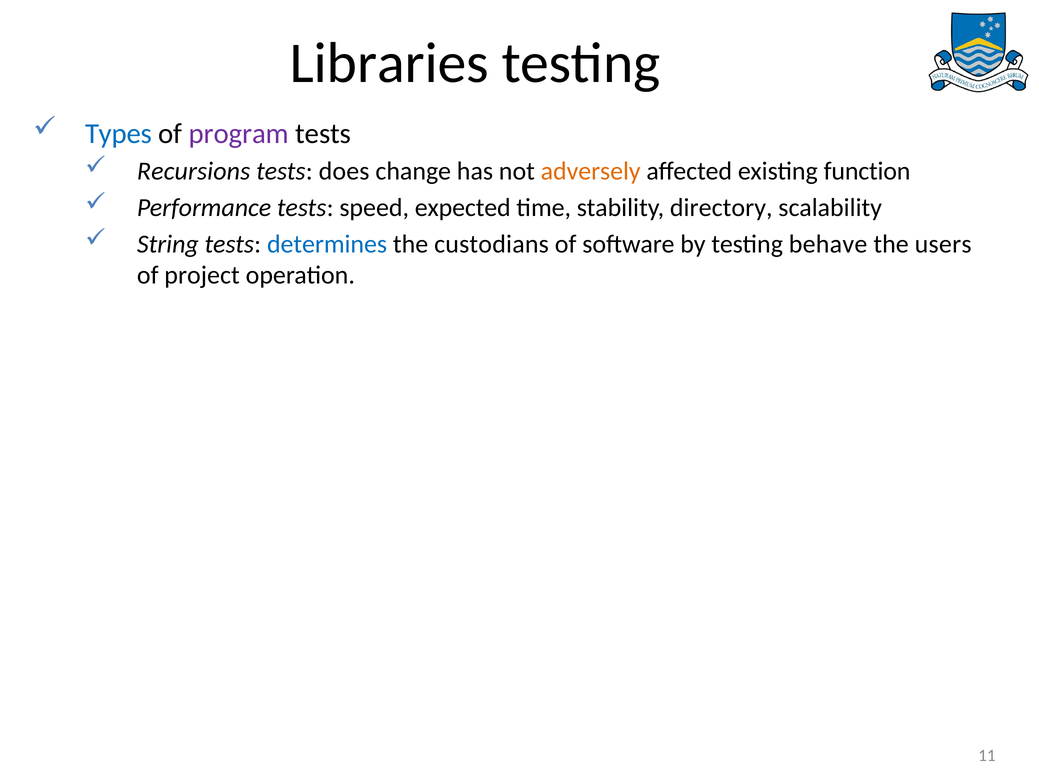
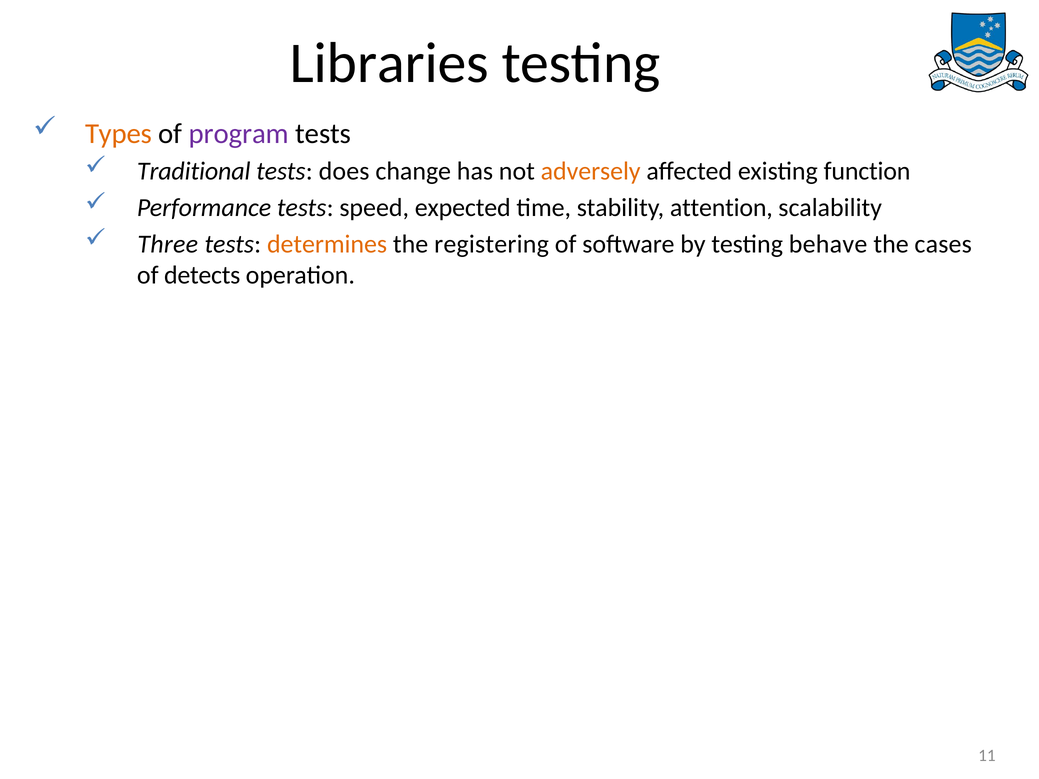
Types colour: blue -> orange (118, 134)
Recursions: Recursions -> Traditional (194, 171)
directory: directory -> attention (721, 208)
String: String -> Three (168, 244)
determines colour: blue -> orange (327, 244)
custodians: custodians -> registering (492, 244)
users: users -> cases (943, 244)
project: project -> detects (202, 275)
